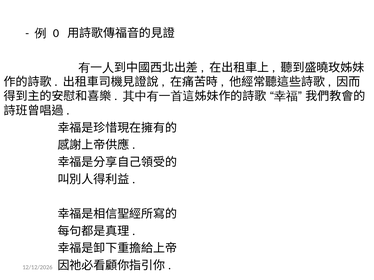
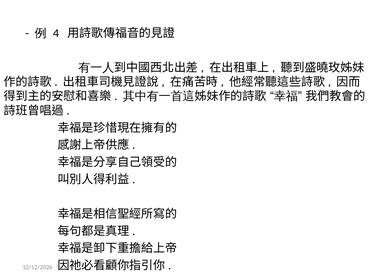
0: 0 -> 4 (56, 33)
